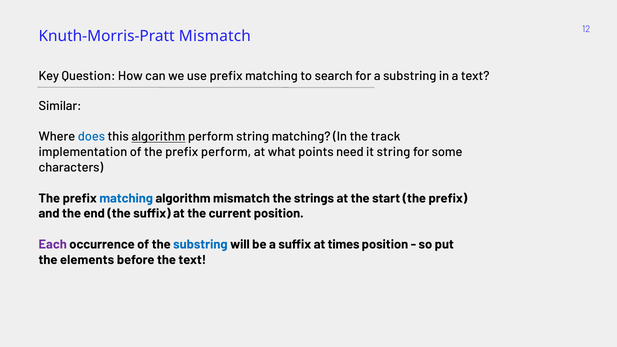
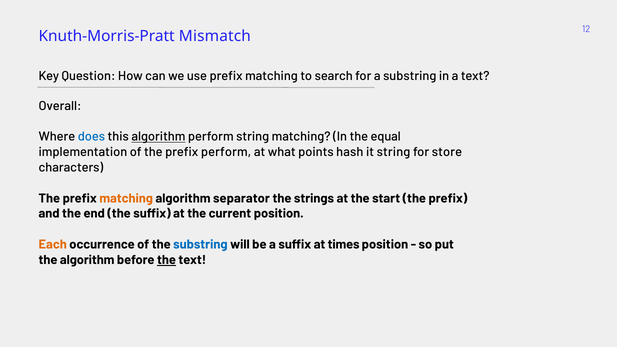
Similar: Similar -> Overall (60, 106)
track: track -> equal (386, 137)
need: need -> hash (350, 152)
some: some -> store (447, 152)
matching colour: blue -> orange (126, 198)
algorithm mismatch: mismatch -> separator (241, 198)
Each colour: purple -> orange (53, 245)
the elements: elements -> algorithm (87, 260)
the underline: none -> present (166, 260)
